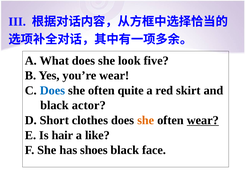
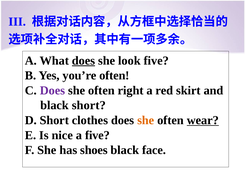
does underline: none -> present (83, 60)
you’re wear: wear -> often (114, 75)
Does colour: blue -> purple (52, 90)
quite: quite -> right (131, 90)
black actor: actor -> short (89, 105)
hair: hair -> nice (62, 135)
a like: like -> five (97, 135)
